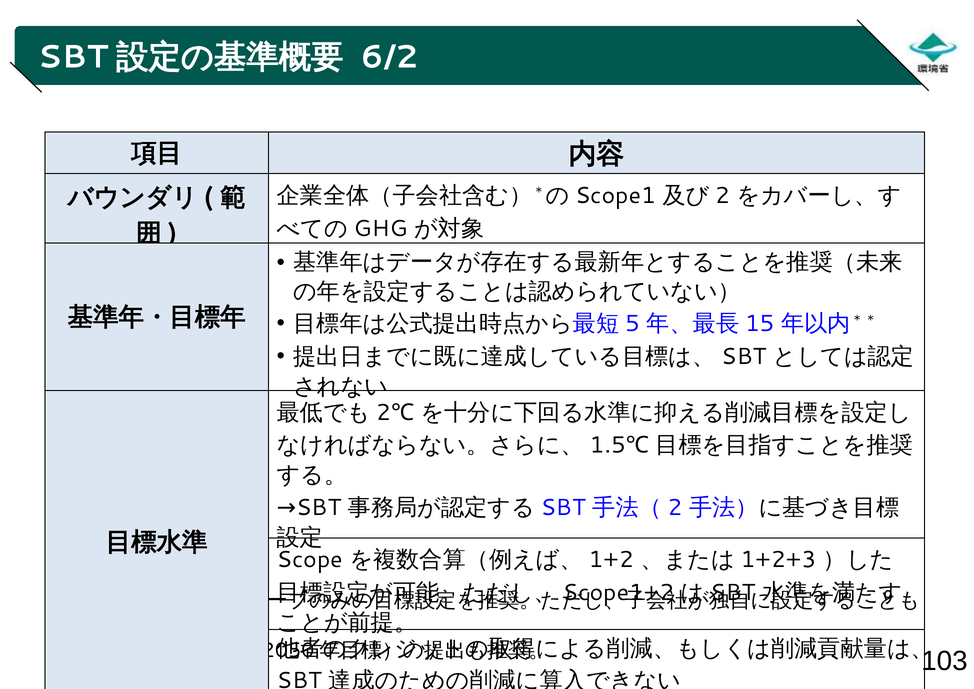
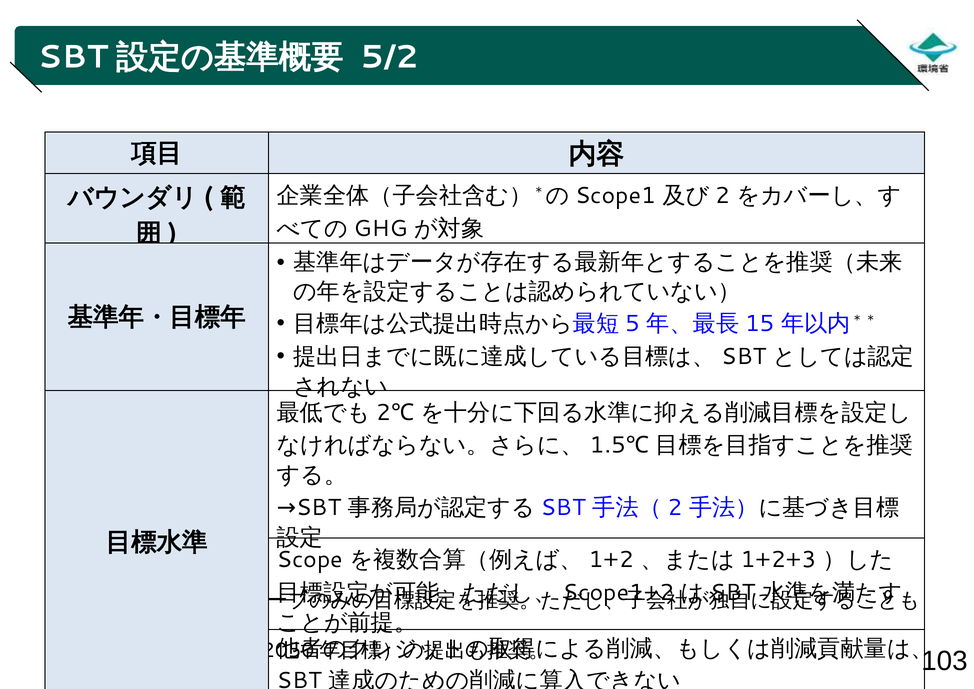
6/2: 6/2 -> 5/2 (390, 57)
